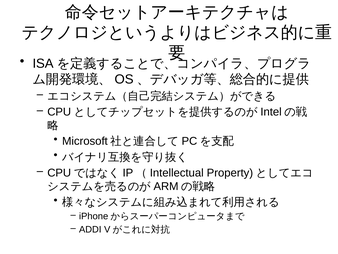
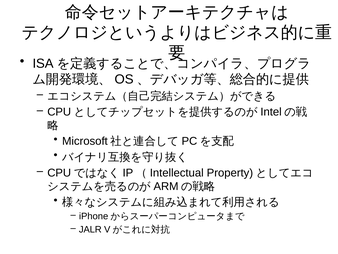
ADDI: ADDI -> JALR (90, 229)
